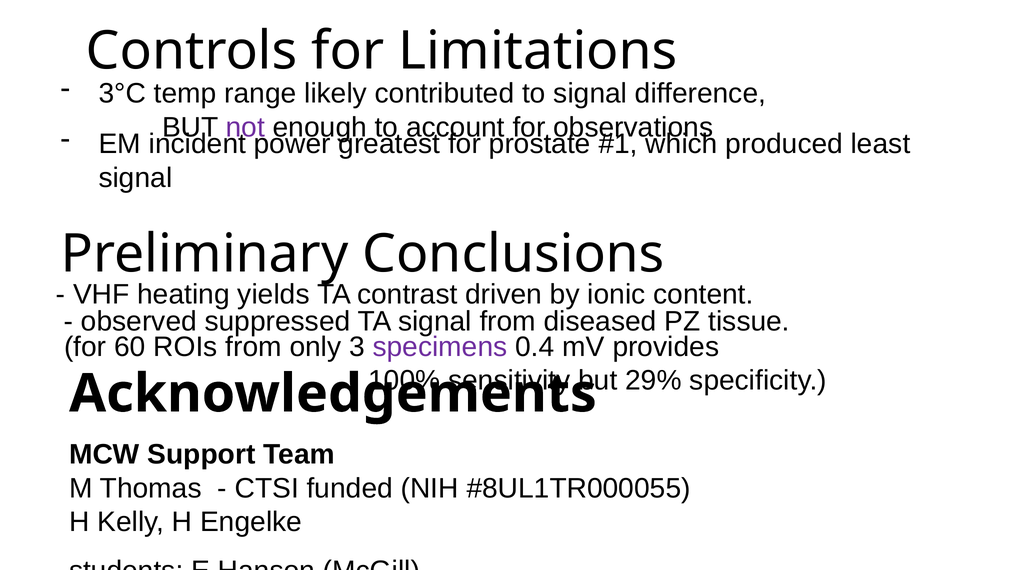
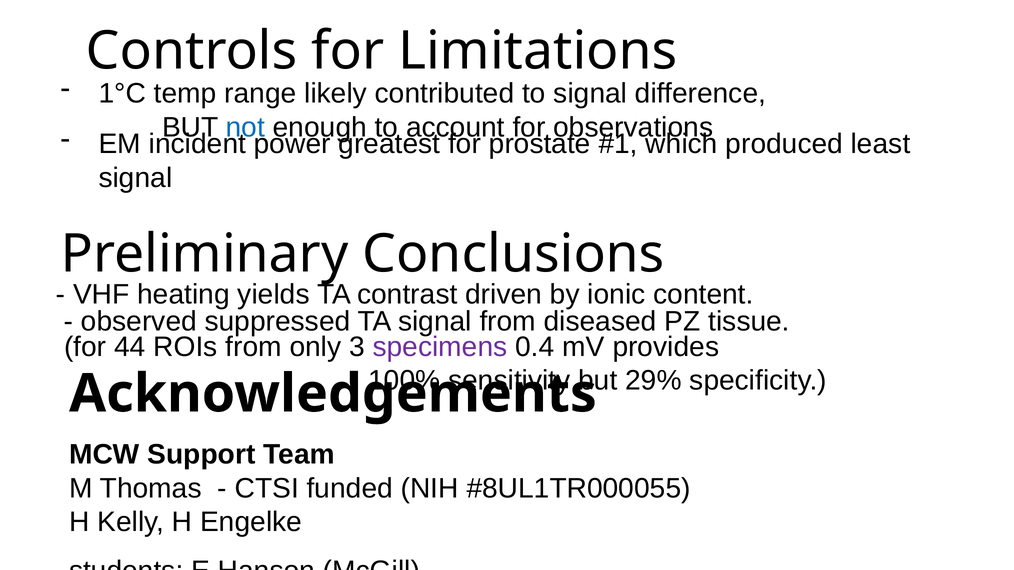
3°C: 3°C -> 1°C (122, 94)
not colour: purple -> blue (245, 127)
60: 60 -> 44 (130, 347)
